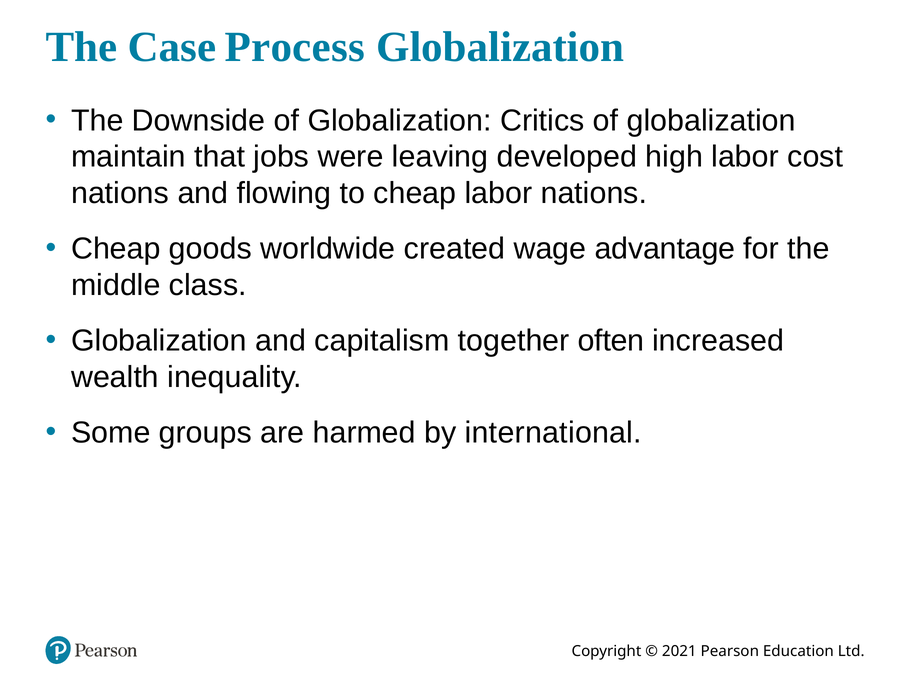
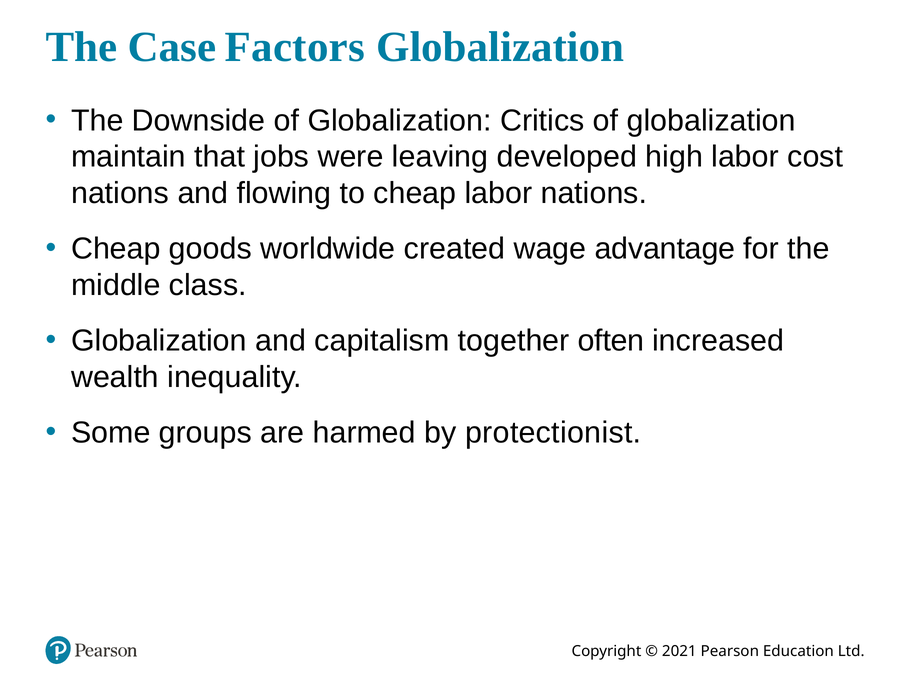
Process: Process -> Factors (295, 47)
international: international -> protectionist (553, 433)
